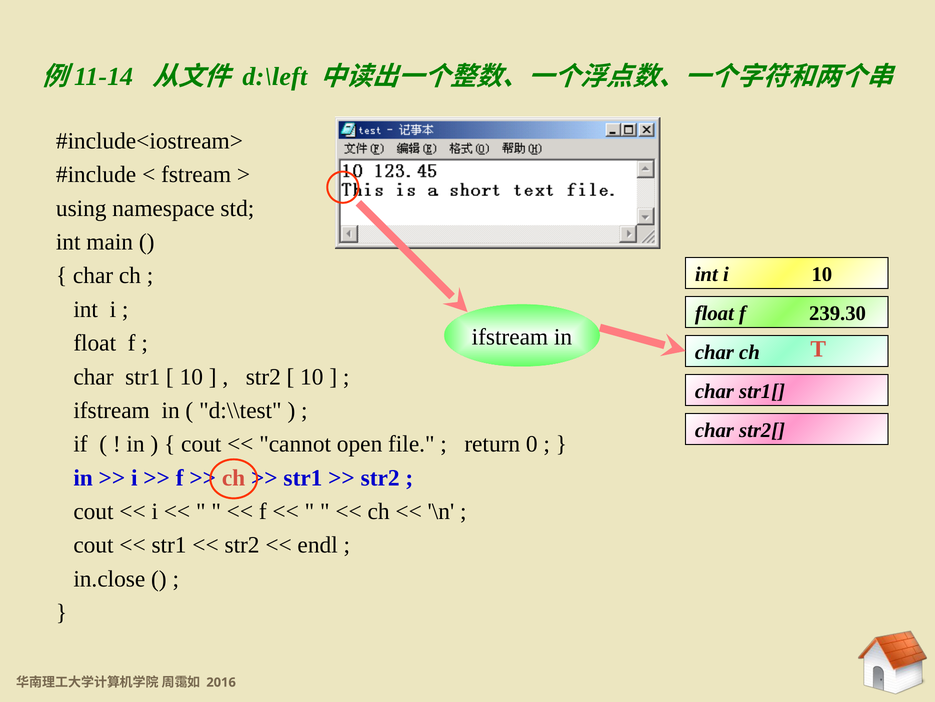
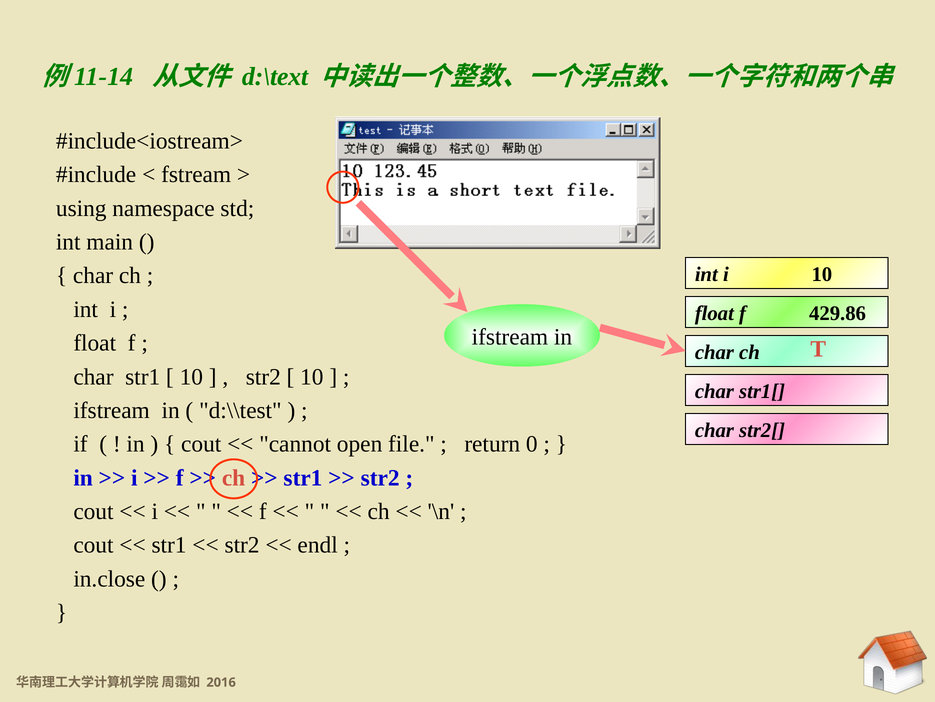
d:\left: d:\left -> d:\text (275, 77)
239.30: 239.30 -> 429.86 (838, 313)
